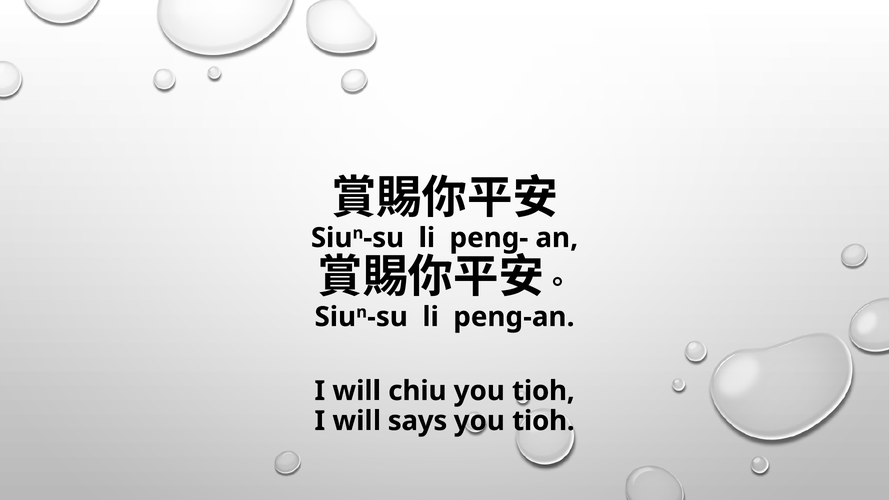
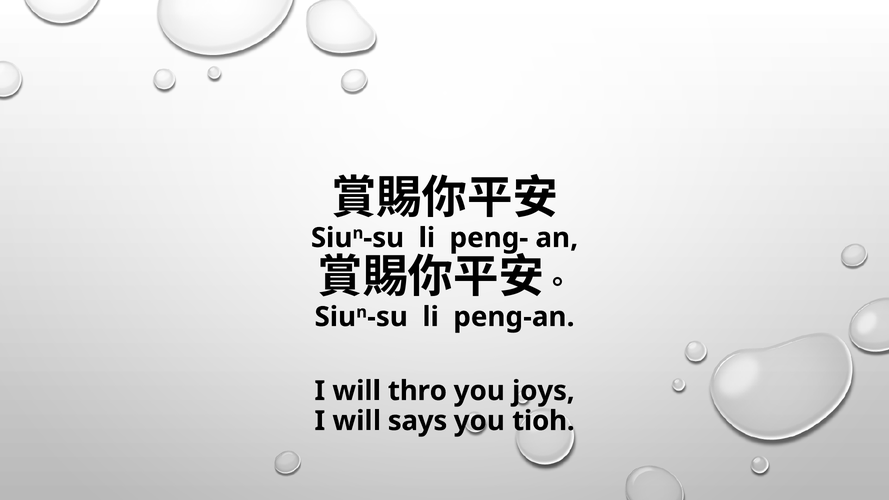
chiu: chiu -> thro (417, 391)
tioh: tioh -> joys (543, 391)
